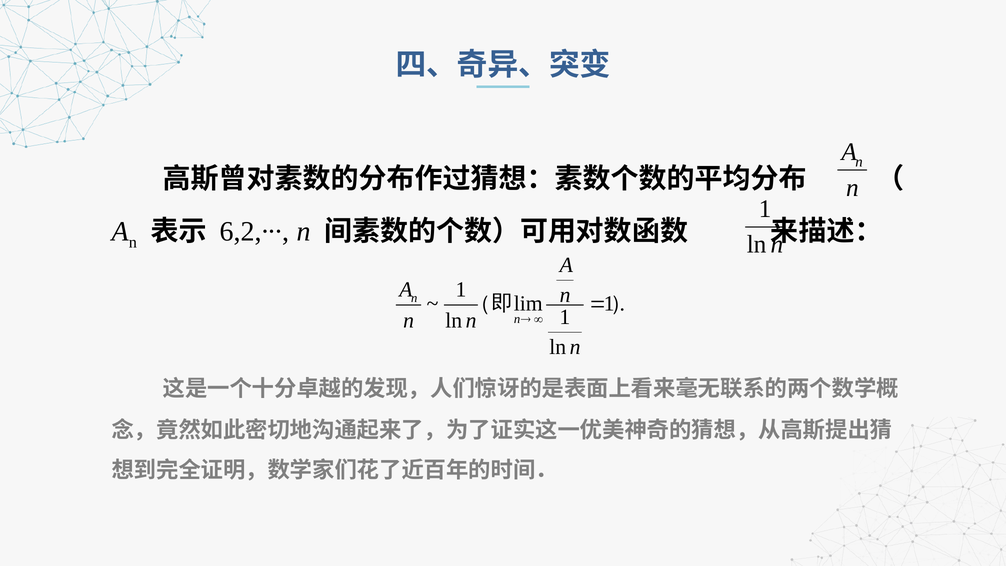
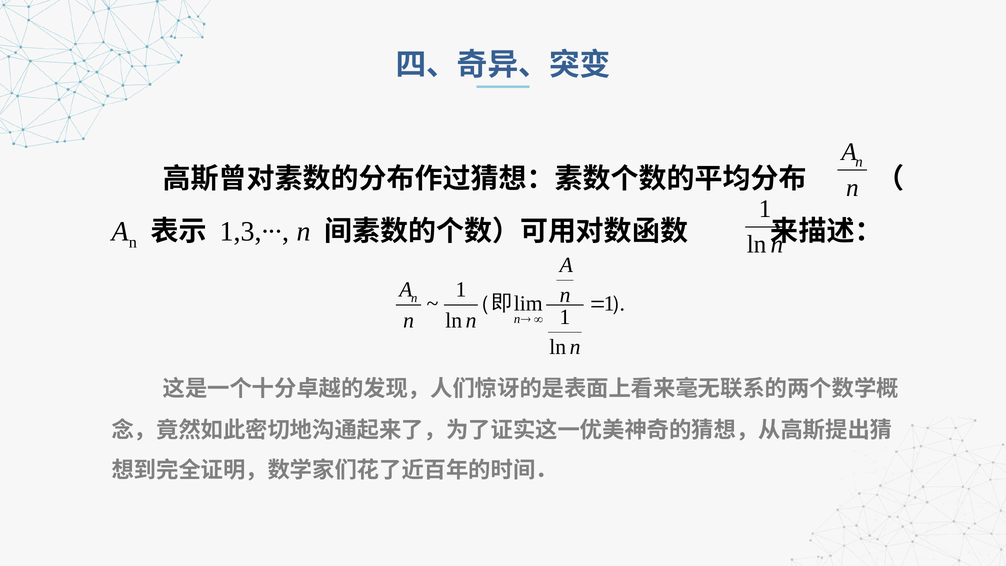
6,2,∙∙∙: 6,2,∙∙∙ -> 1,3,∙∙∙ (255, 231)
